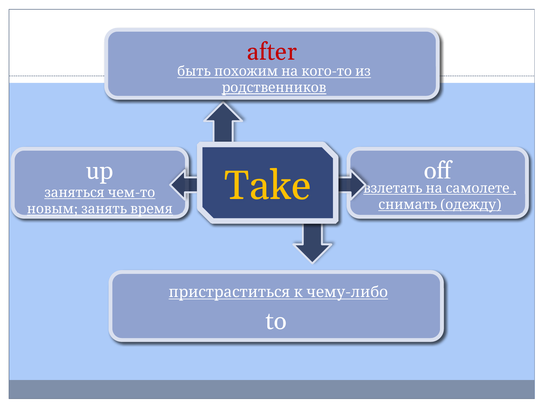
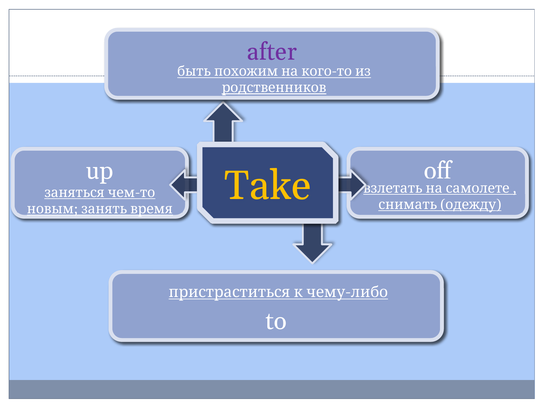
after colour: red -> purple (272, 52)
